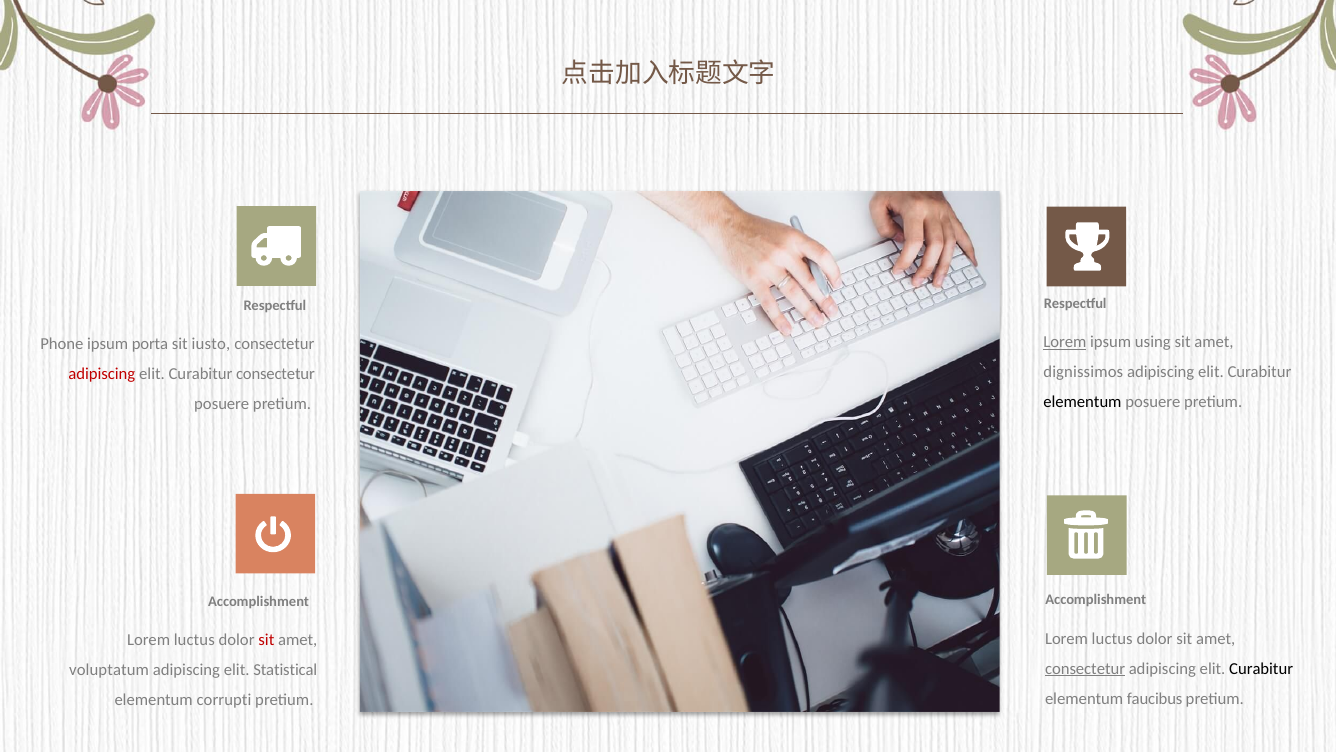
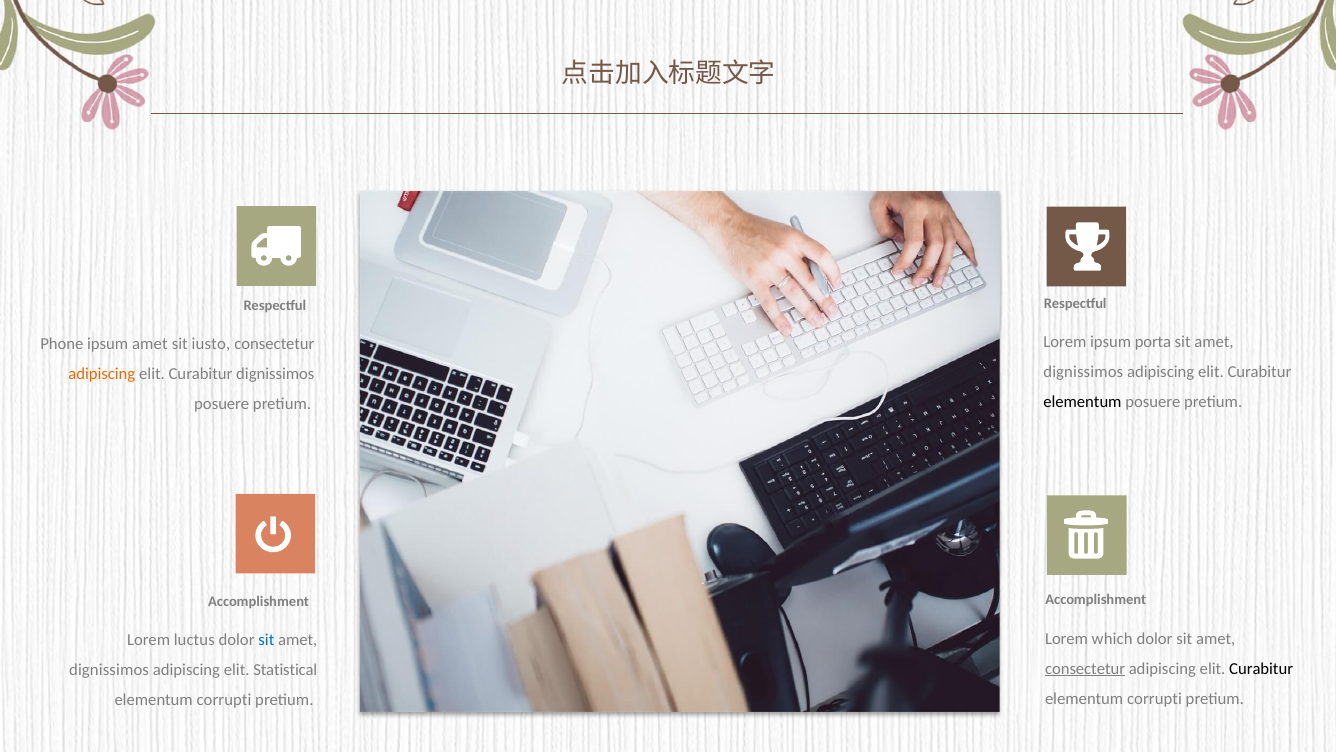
Lorem underline: present -> none (1065, 342)
using: using -> porta (1153, 342)
ipsum porta: porta -> amet (150, 344)
adipiscing colour: red -> orange (102, 374)
Curabitur consectetur: consectetur -> dignissimos (275, 374)
luctus: luctus -> which (1112, 638)
sit colour: red -> blue (266, 639)
voluptatum: voluptatum -> dignissimos (109, 670)
faucibus: faucibus -> corrupti (1154, 698)
